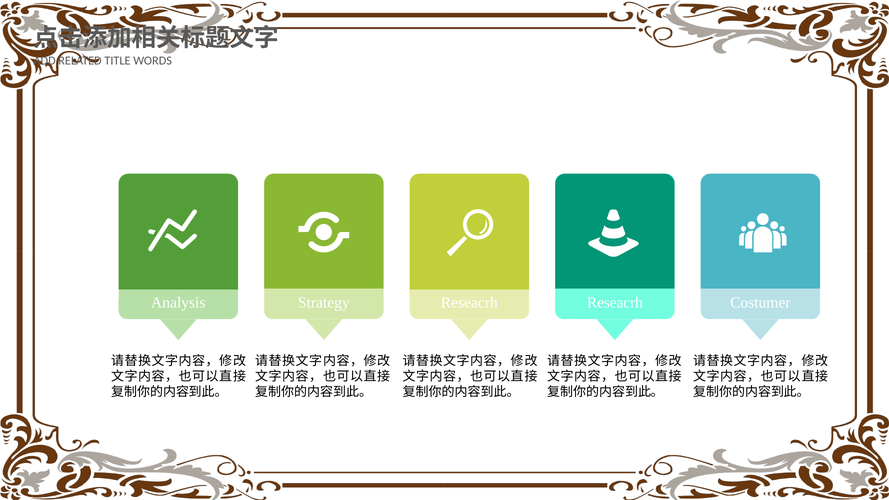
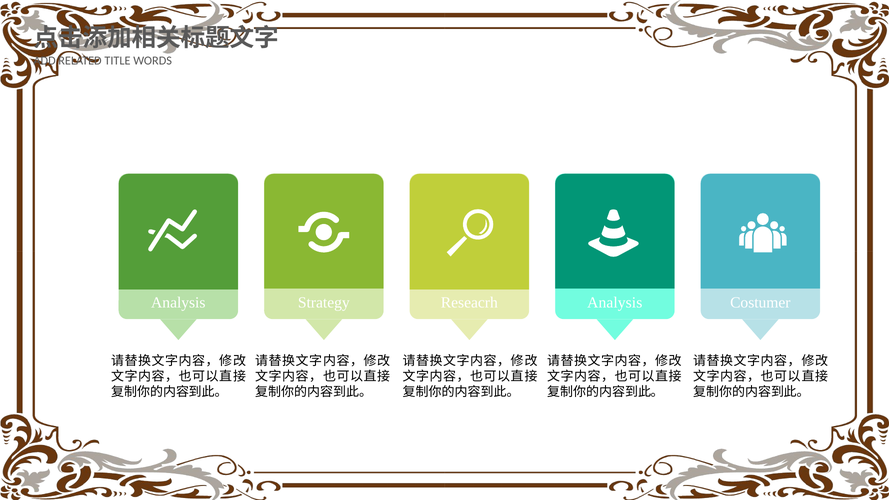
Reseacrh Reseacrh: Reseacrh -> Analysis (615, 303)
